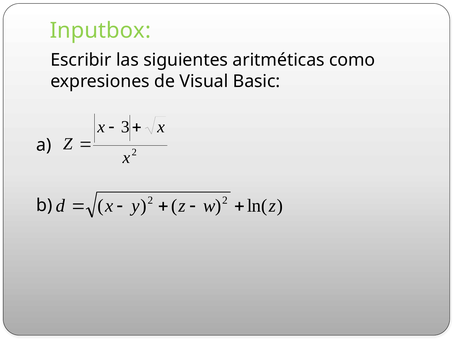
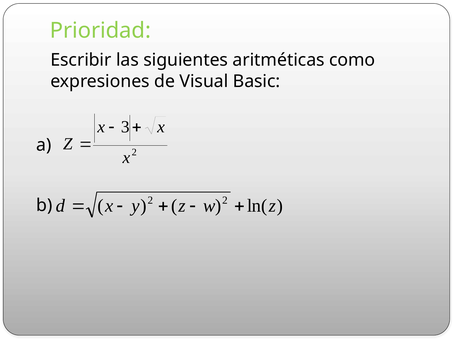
Inputbox: Inputbox -> Prioridad (100, 31)
